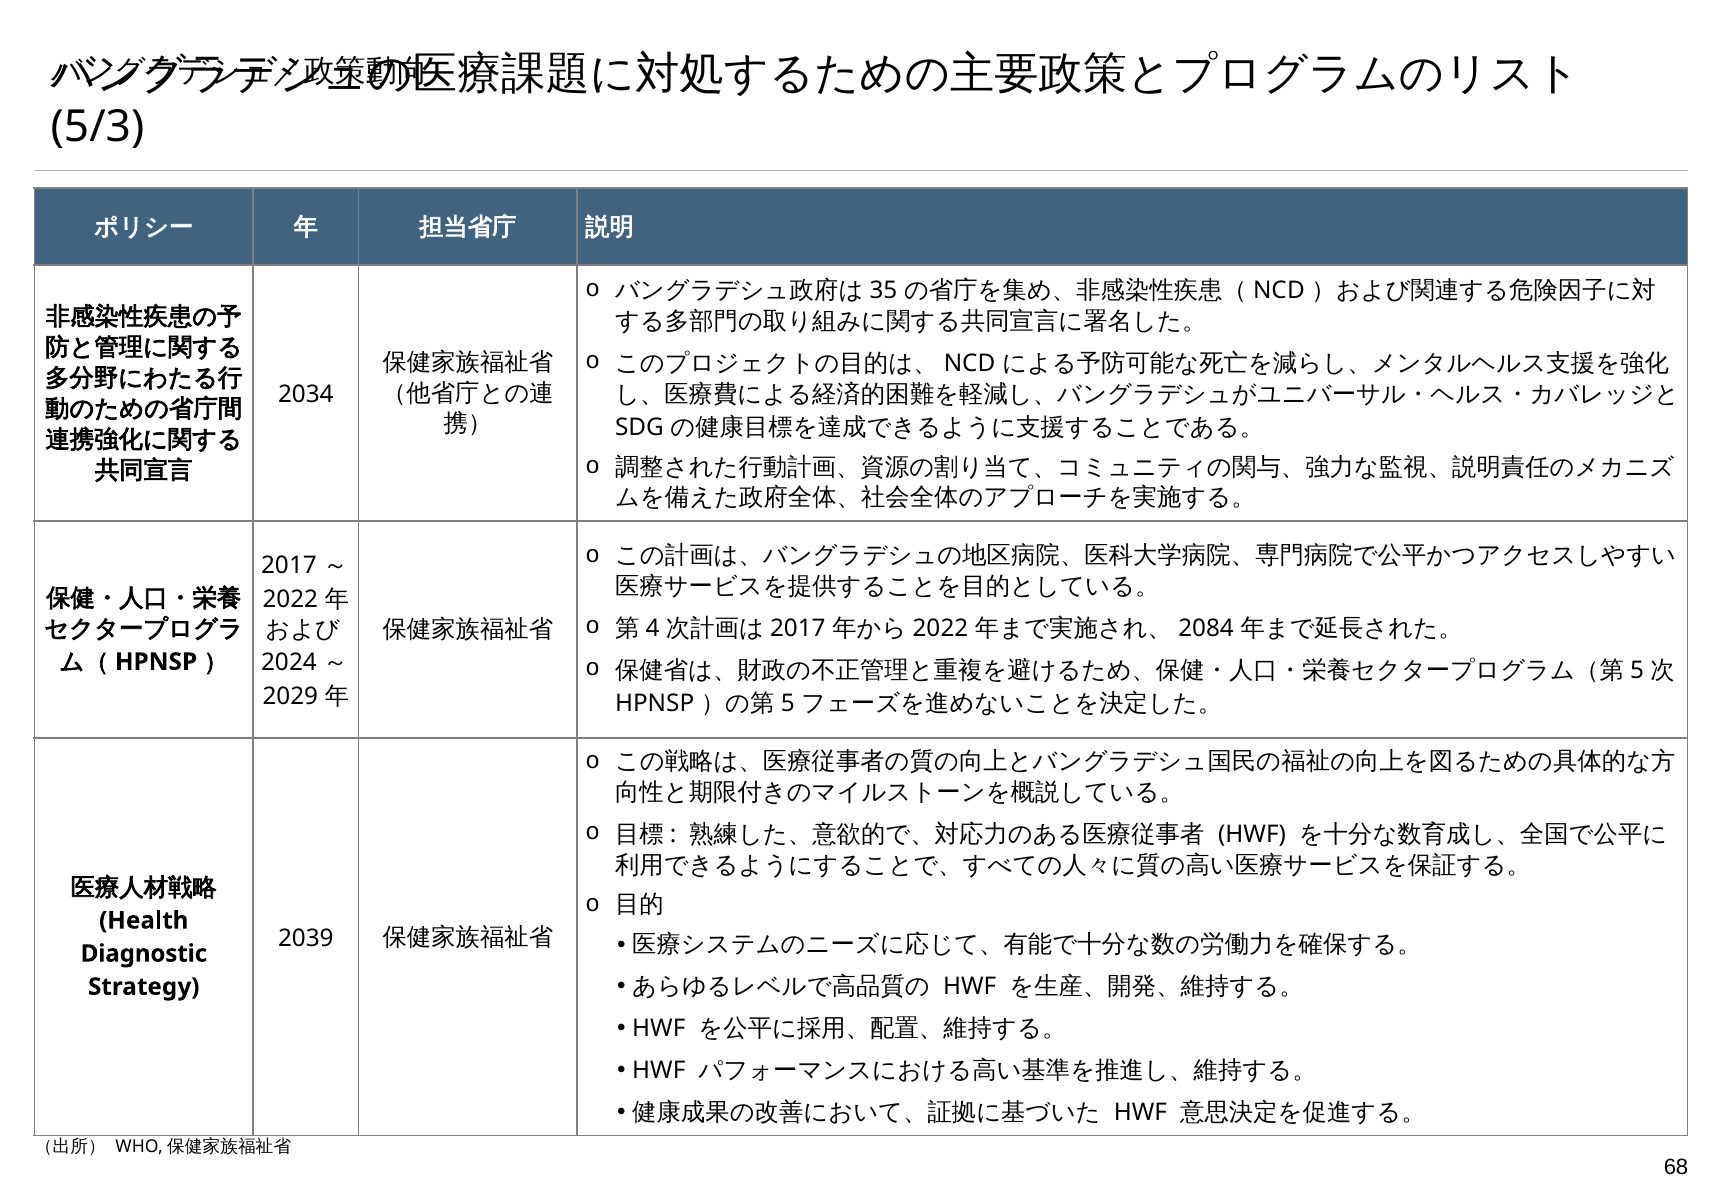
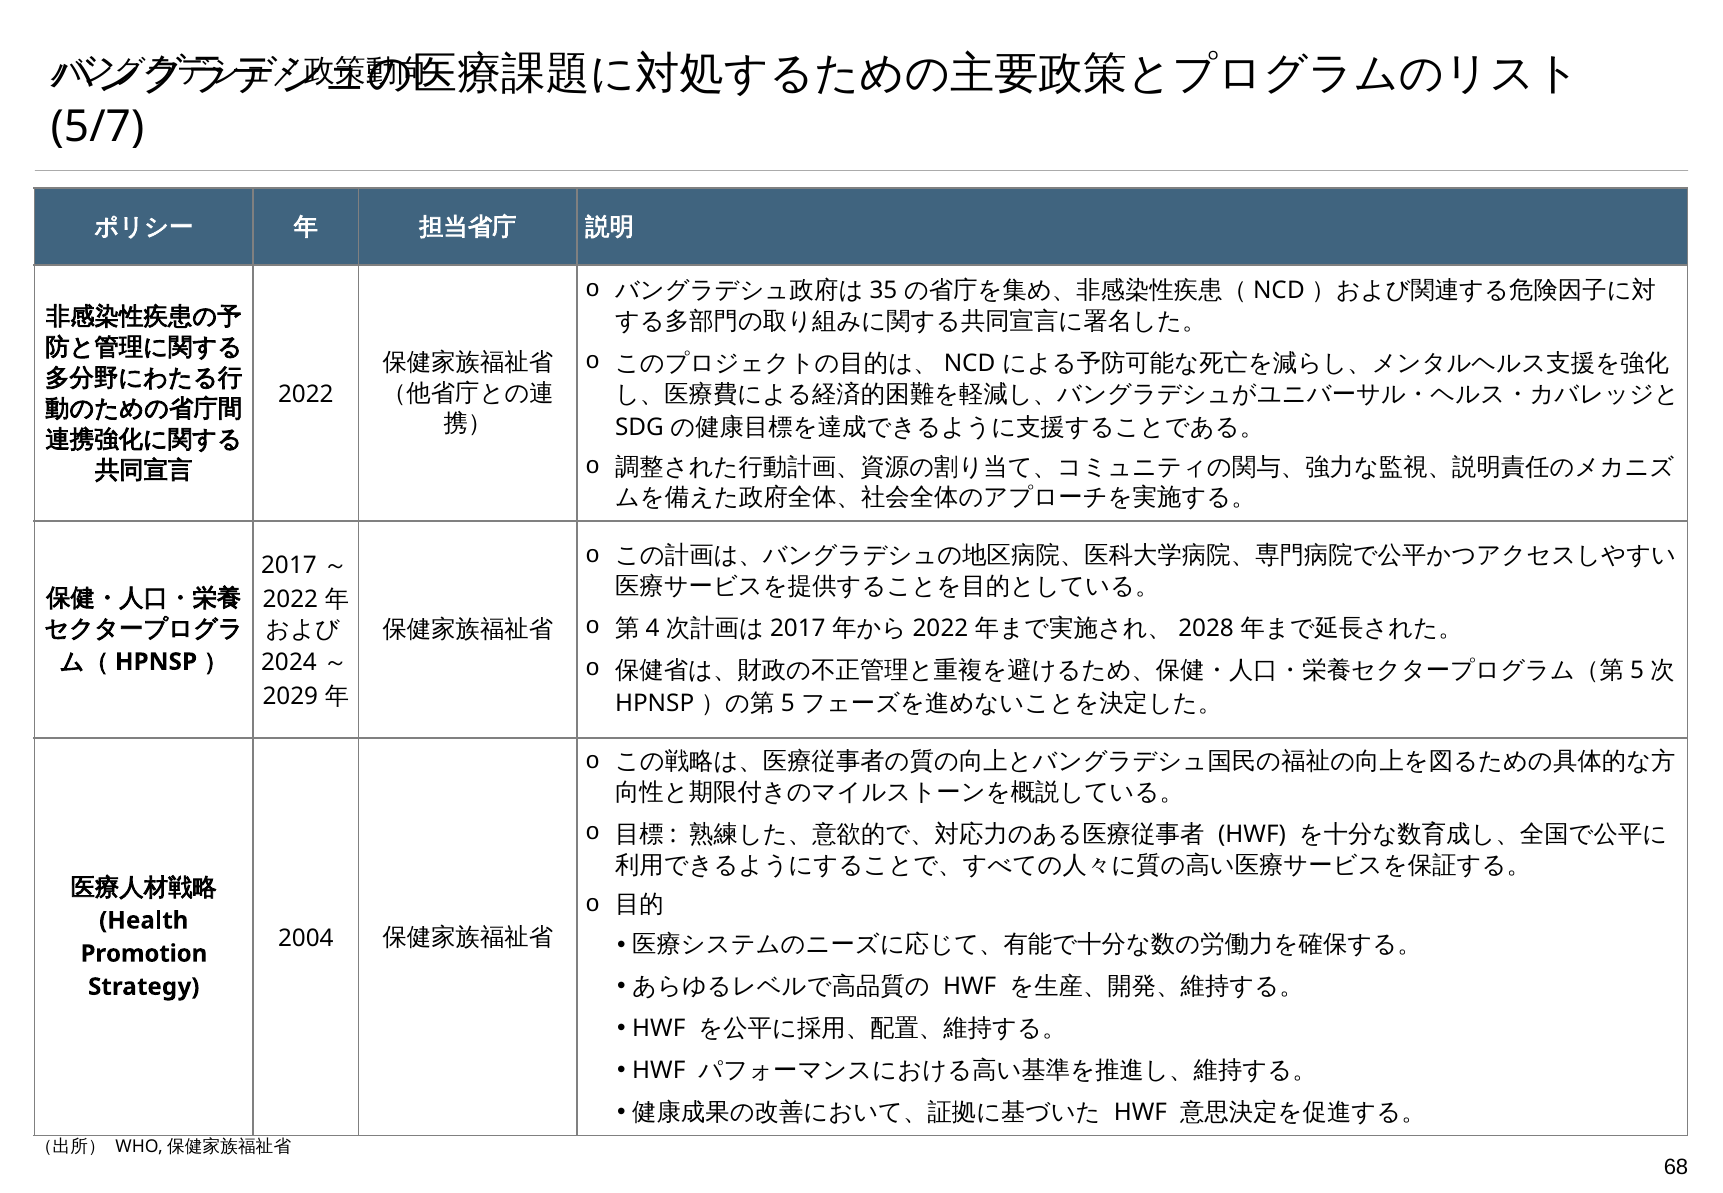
5/3: 5/3 -> 5/7 (98, 127)
2034: 2034 -> 2022 (306, 394)
2084: 2084 -> 2028 (1206, 629)
2039: 2039 -> 2004 (306, 938)
Diagnostic: Diagnostic -> Promotion (144, 954)
